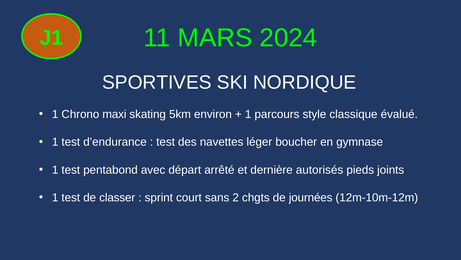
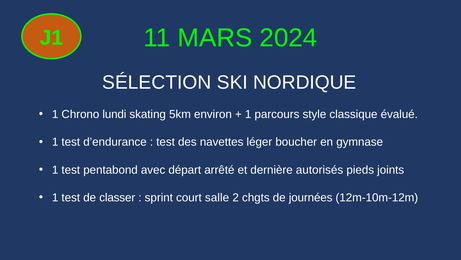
SPORTIVES: SPORTIVES -> SÉLECTION (157, 82)
maxi: maxi -> lundi (114, 114)
sans: sans -> salle (217, 197)
